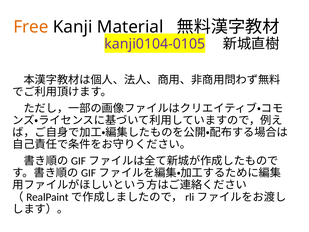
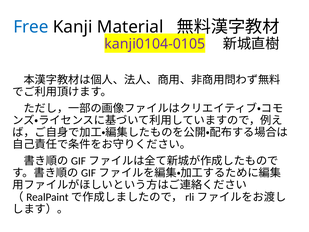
Free colour: orange -> blue (31, 27)
